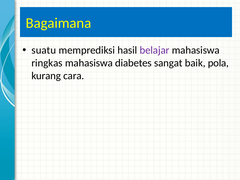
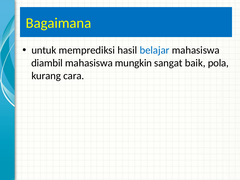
suatu: suatu -> untuk (44, 50)
belajar colour: purple -> blue (155, 50)
ringkas: ringkas -> diambil (47, 63)
diabetes: diabetes -> mungkin (133, 63)
